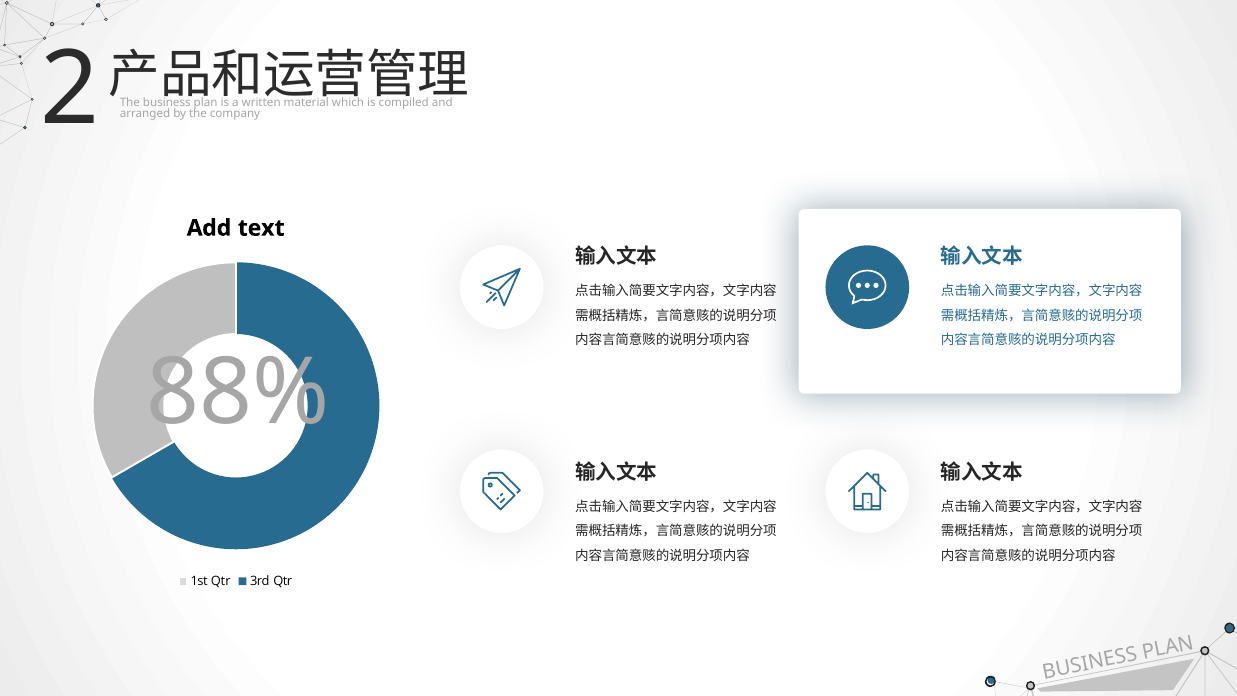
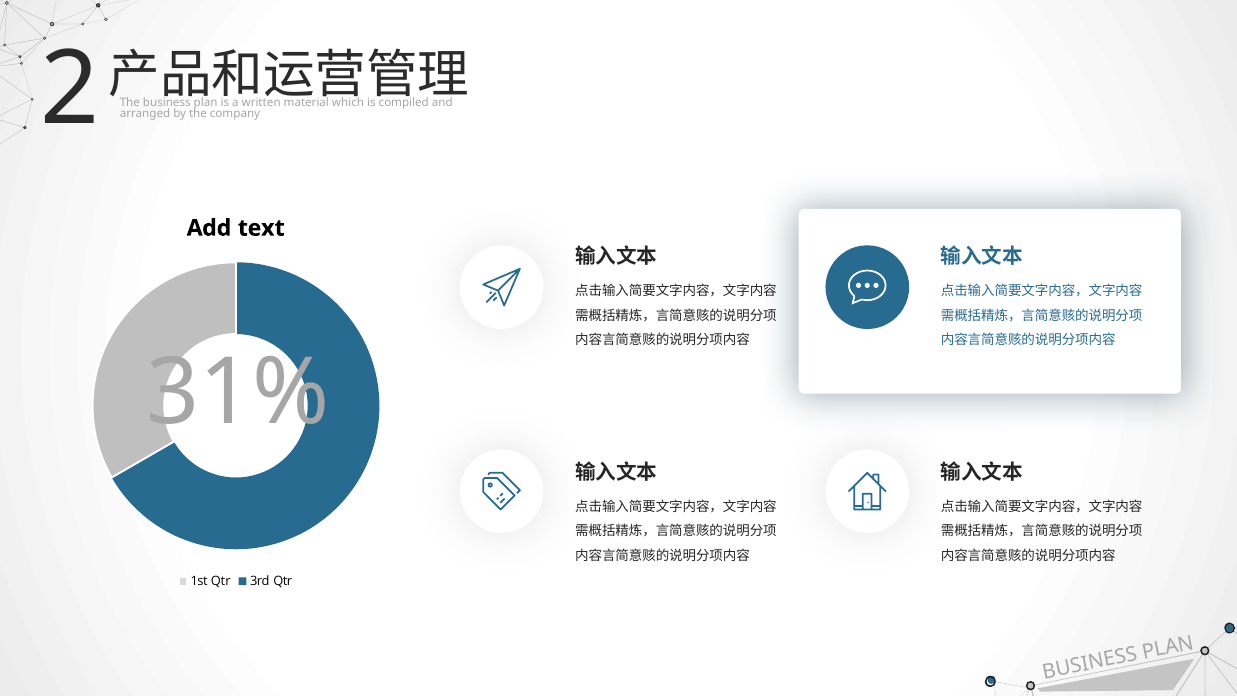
88%: 88% -> 31% (238, 392)
